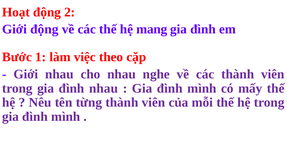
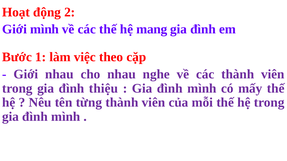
Giới động: động -> mình (44, 29)
đình nhau: nhau -> thiệu (103, 89)
